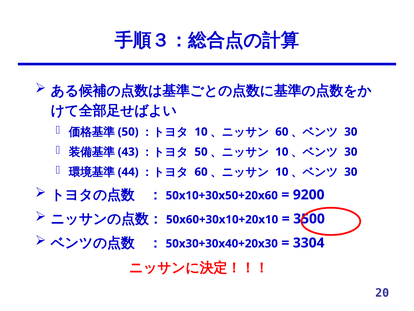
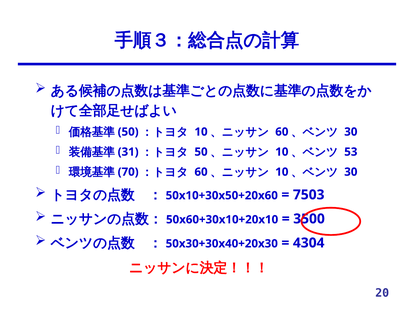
43: 43 -> 31 (128, 152)
30: 30 -> 53 (351, 152)
44: 44 -> 70 (128, 172)
9200: 9200 -> 7503 (309, 194)
3304: 3304 -> 4304 (309, 242)
